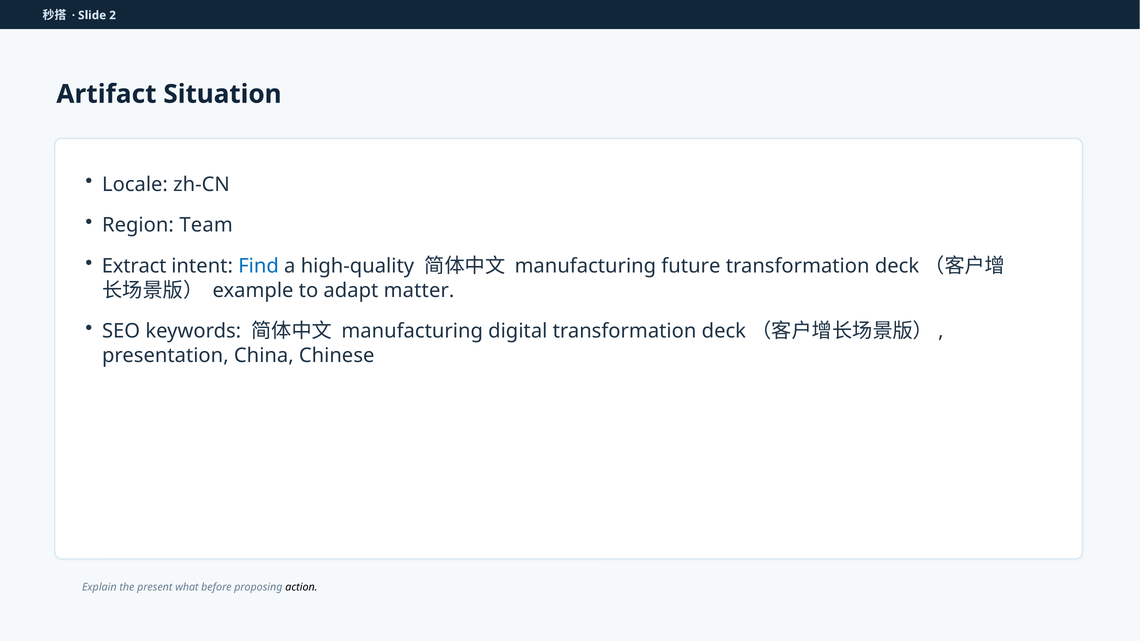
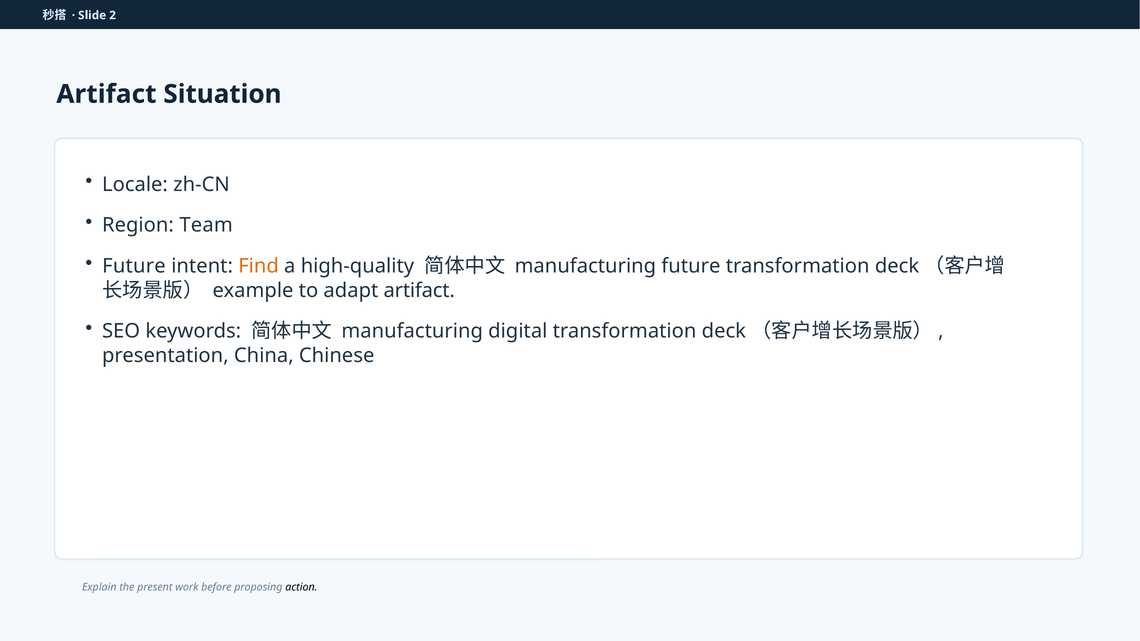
Extract: Extract -> Future (134, 266)
Find colour: blue -> orange (259, 266)
adapt matter: matter -> artifact (419, 290)
what: what -> work (187, 587)
